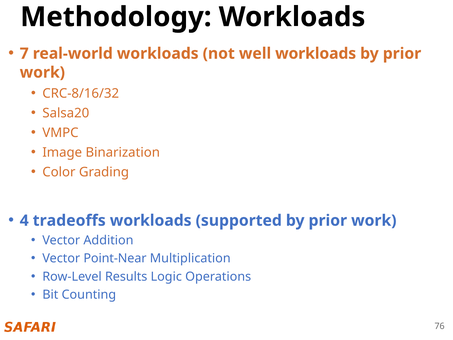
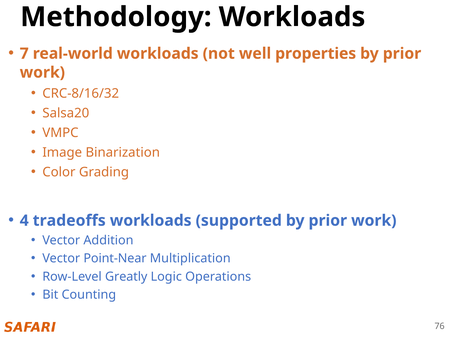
well workloads: workloads -> properties (316, 54)
Results: Results -> Greatly (126, 276)
